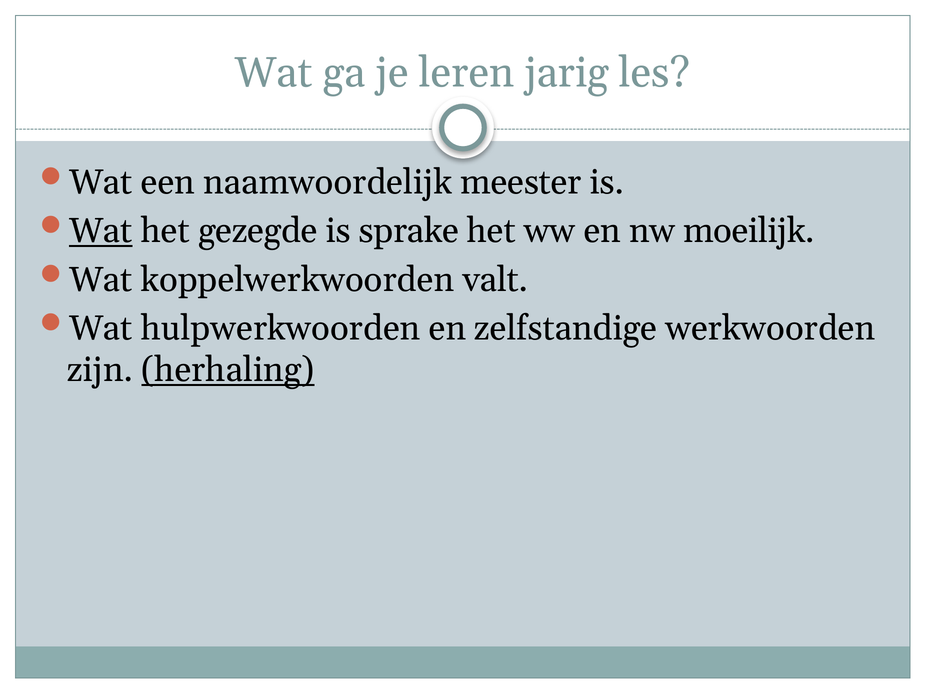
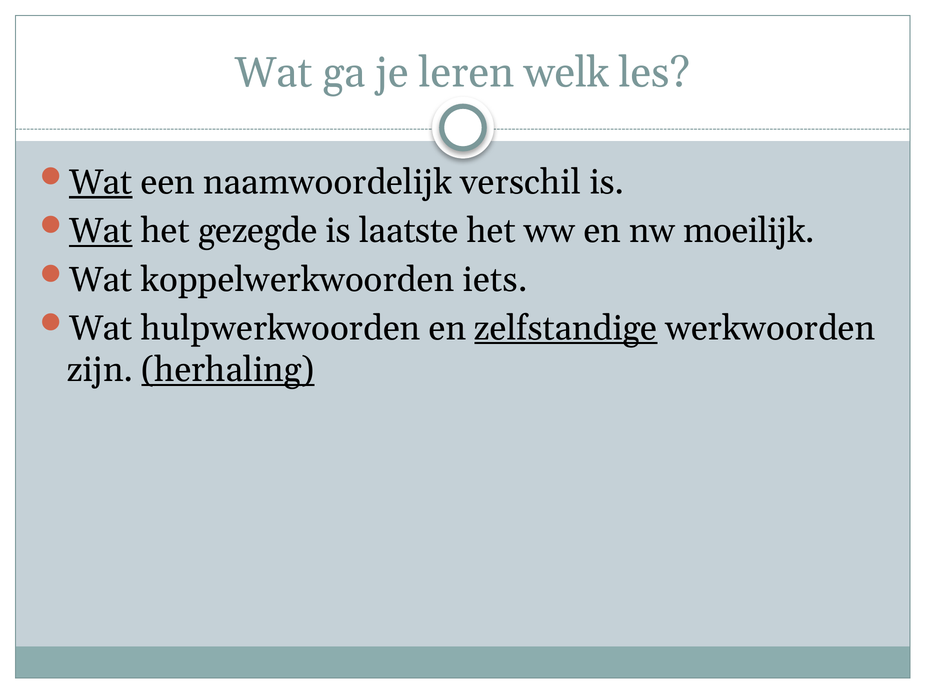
jarig: jarig -> welk (567, 73)
Wat underline: none -> present (101, 182)
meester: meester -> verschil (521, 182)
sprake: sprake -> laatste (409, 231)
valt: valt -> iets (495, 280)
zelfstandige underline: none -> present (566, 328)
